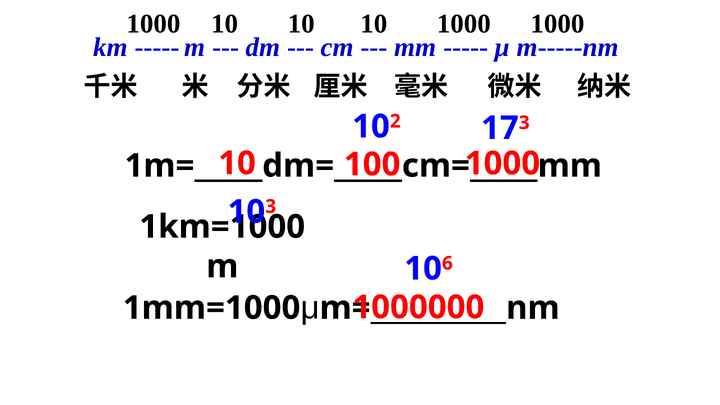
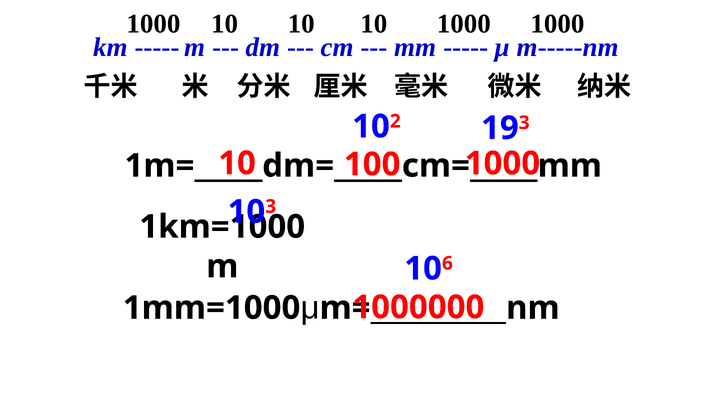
17: 17 -> 19 (500, 128)
